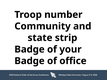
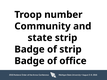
of your: your -> strip (70, 49)
